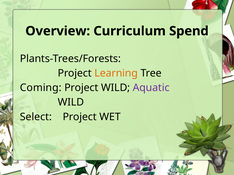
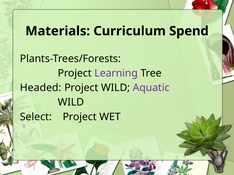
Overview: Overview -> Materials (58, 31)
Learning colour: orange -> purple (116, 73)
Coming: Coming -> Headed (41, 88)
